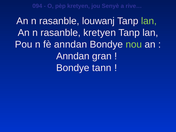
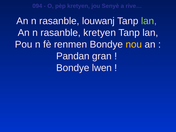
fè anndan: anndan -> renmen (71, 44)
nou colour: light green -> yellow (134, 44)
Anndan: Anndan -> Pandan (73, 56)
tann: tann -> lwen (102, 68)
